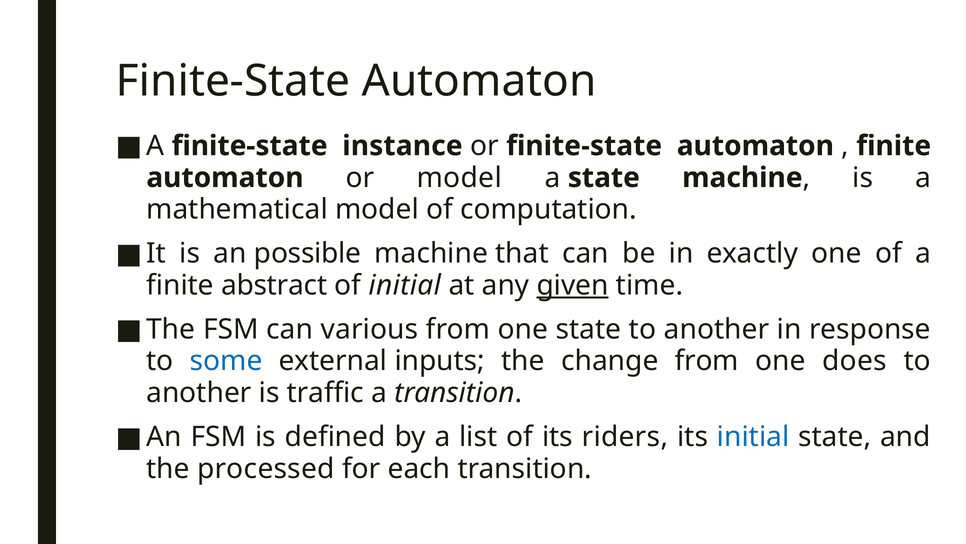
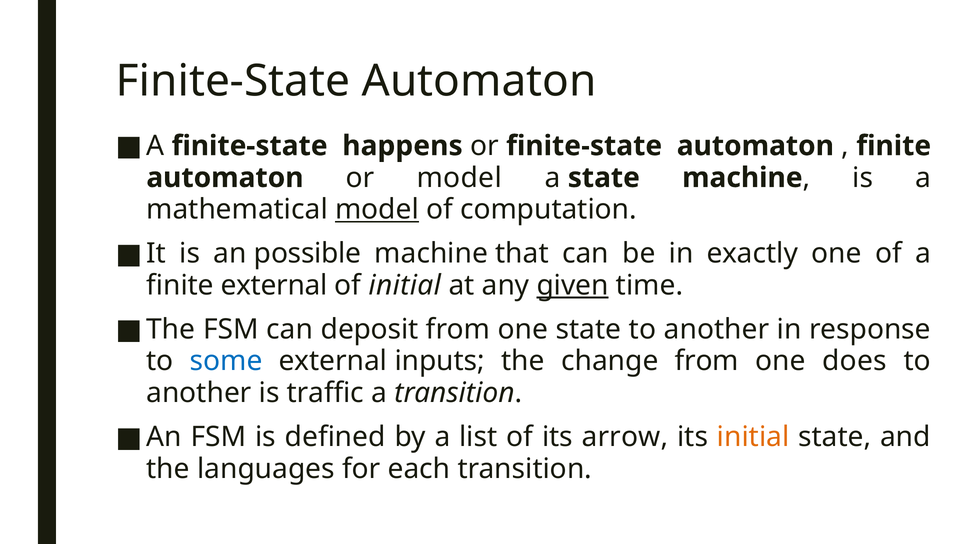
instance: instance -> happens (402, 146)
model underline: none -> present (377, 209)
finite abstract: abstract -> external (274, 285)
various: various -> deposit (370, 329)
riders: riders -> arrow (625, 436)
initial colour: blue -> orange (753, 436)
processed: processed -> languages (266, 468)
